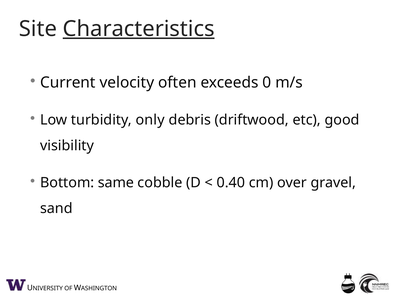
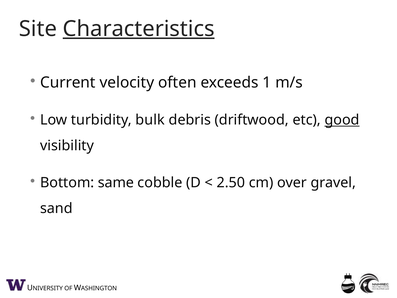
0: 0 -> 1 (267, 82)
only: only -> bulk (150, 120)
good underline: none -> present (342, 120)
0.40: 0.40 -> 2.50 (231, 182)
